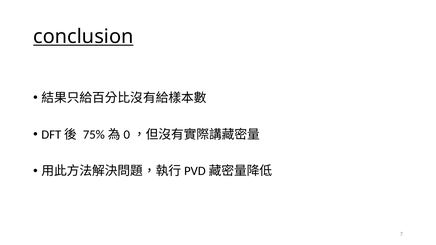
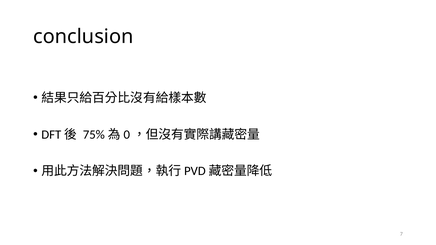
conclusion underline: present -> none (83, 37)
